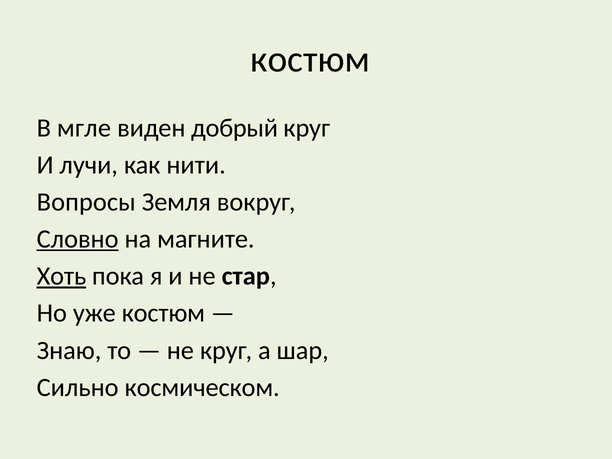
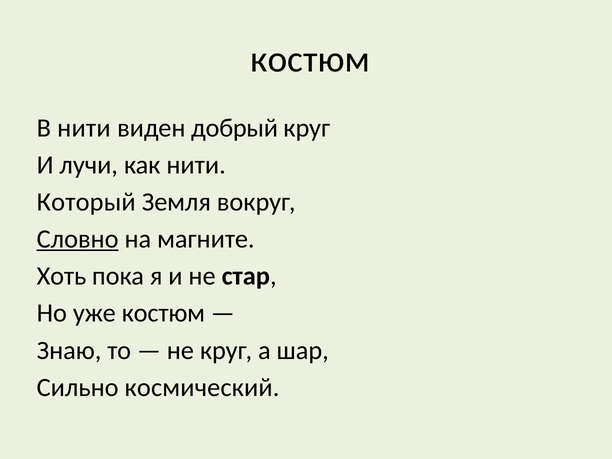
В мгле: мгле -> нити (84, 128)
Вопросы: Вопросы -> Который (86, 202)
Хоть underline: present -> none (62, 276)
космическом: космическом -> космический (202, 387)
